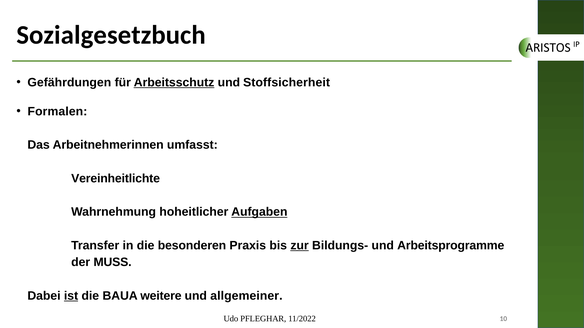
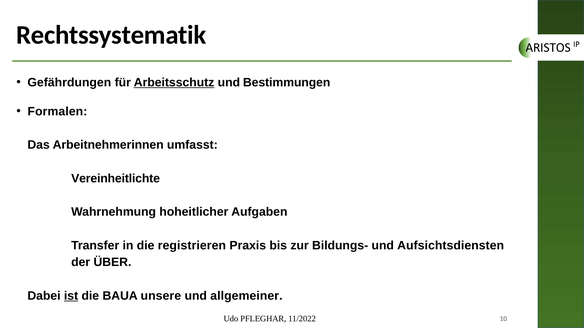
Sozialgesetzbuch: Sozialgesetzbuch -> Rechtssystematik (111, 35)
Stoffsicherheit: Stoffsicherheit -> Bestimmungen (287, 83)
Aufgaben underline: present -> none (259, 212)
besonderen: besonderen -> registrieren (192, 246)
zur underline: present -> none (300, 246)
Arbeitsprogramme: Arbeitsprogramme -> Aufsichtsdiensten (451, 246)
MUSS: MUSS -> ÜBER (112, 263)
weitere: weitere -> unsere (161, 296)
